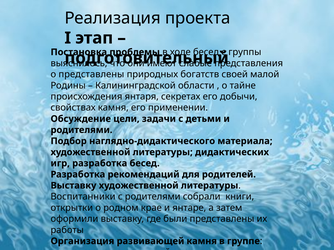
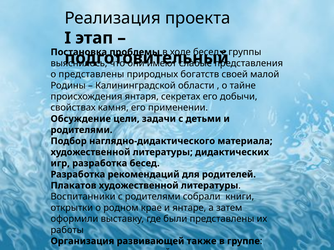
Выставку: Выставку -> Плакатов (73, 186)
развивающей камня: камня -> также (202, 242)
